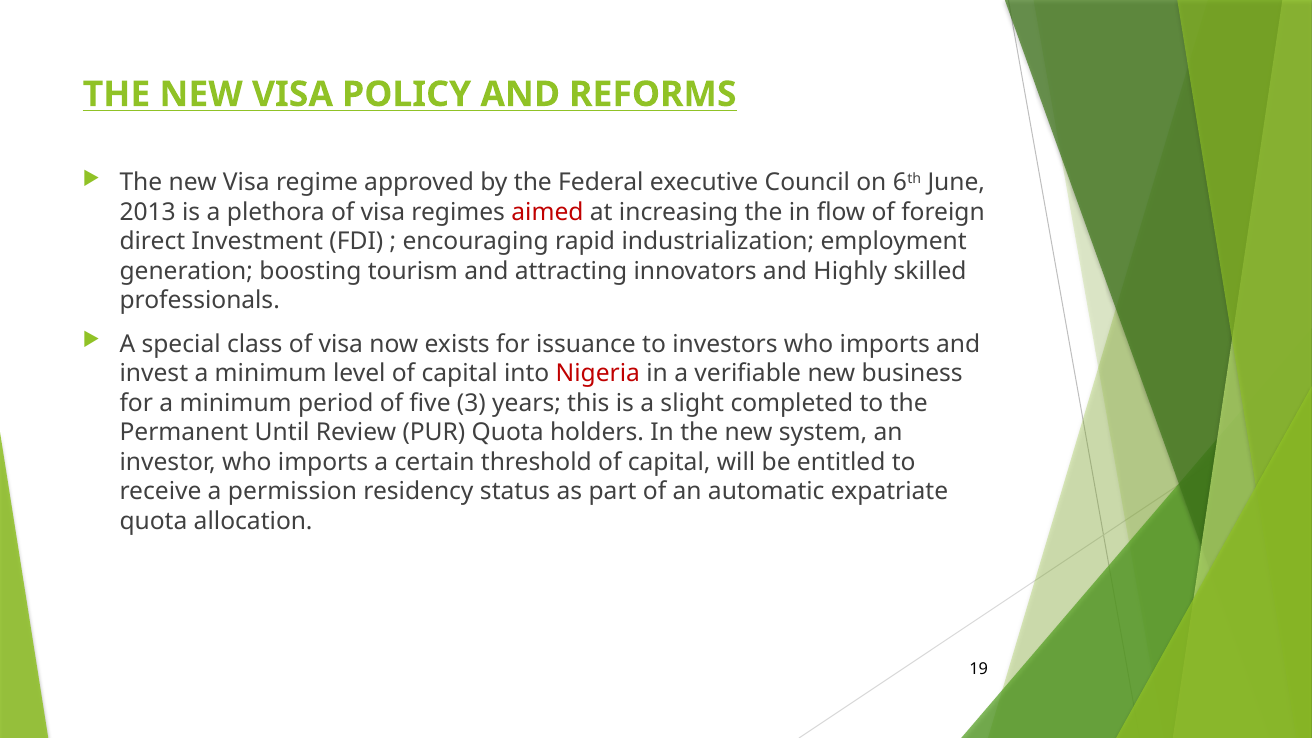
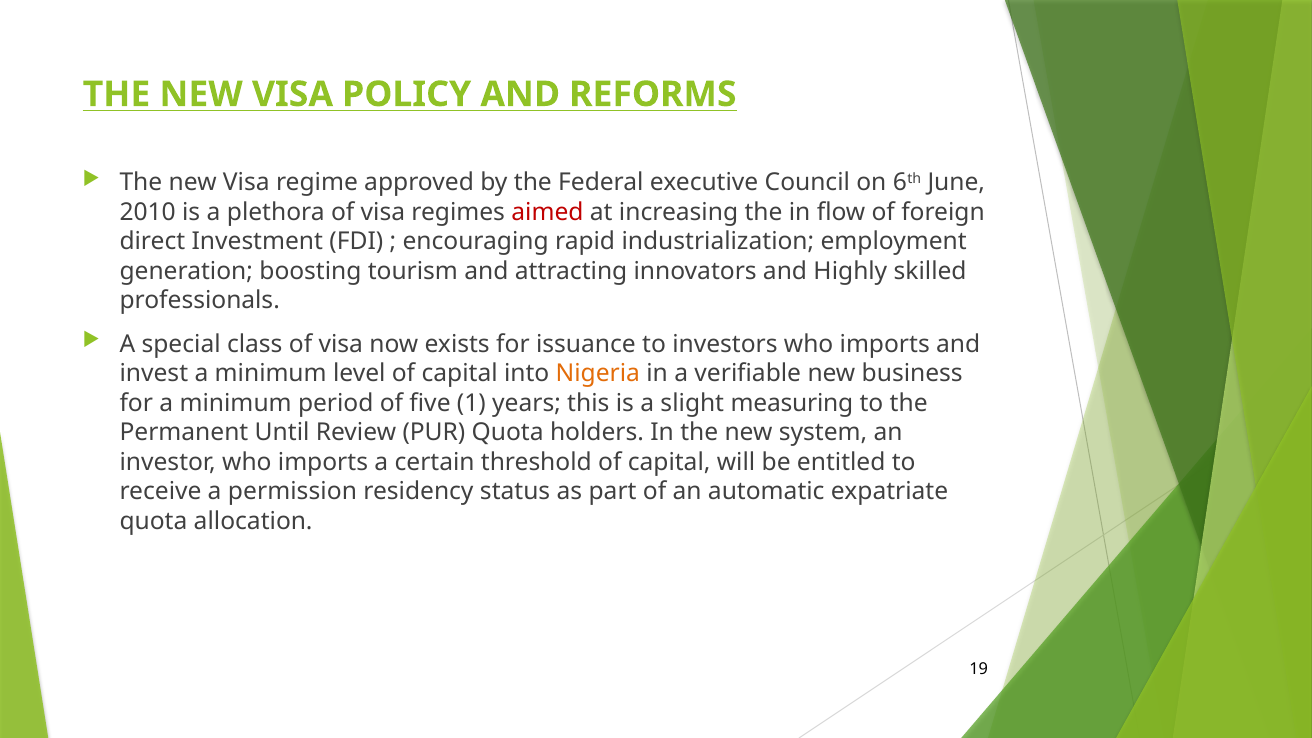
2013: 2013 -> 2010 (148, 212)
Nigeria colour: red -> orange (598, 374)
3: 3 -> 1 (471, 403)
completed: completed -> measuring (792, 403)
